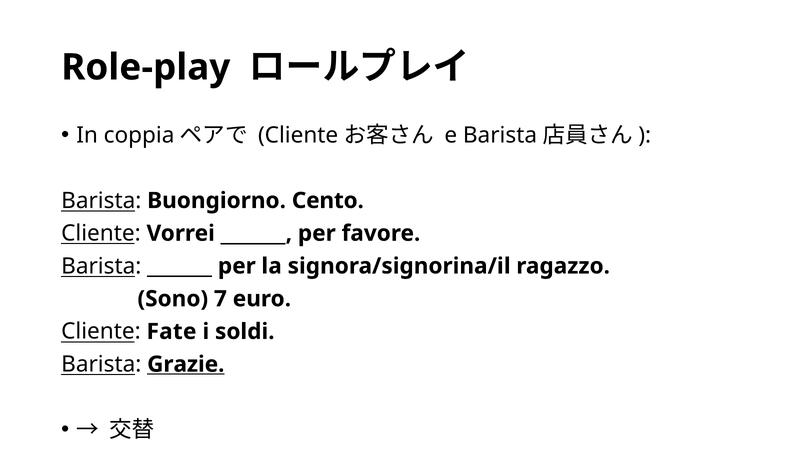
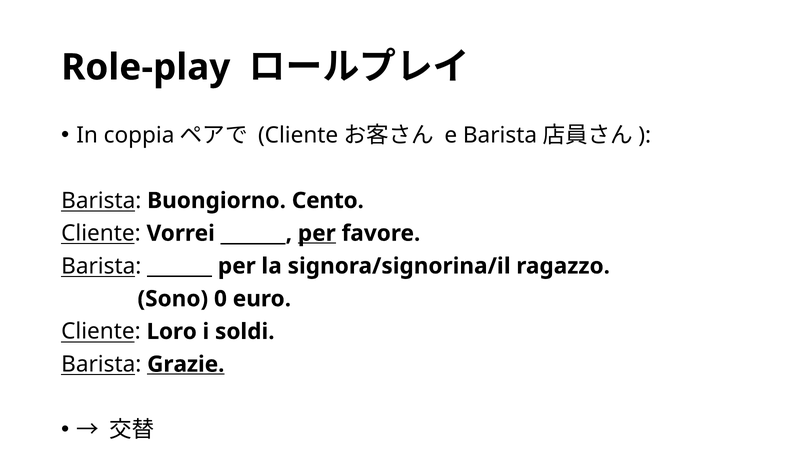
per underline: none -> present (317, 234)
7: 7 -> 0 (220, 299)
Fate: Fate -> Loro (172, 332)
